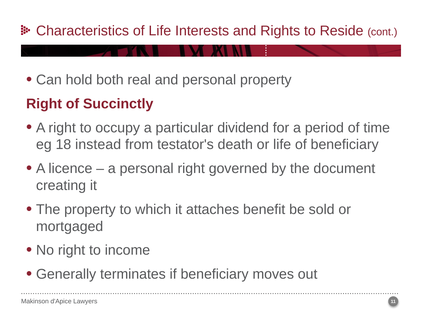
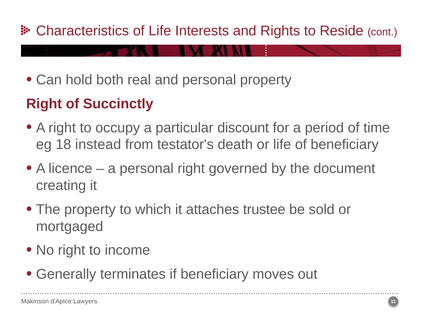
dividend: dividend -> discount (243, 128)
benefit: benefit -> trustee (264, 209)
